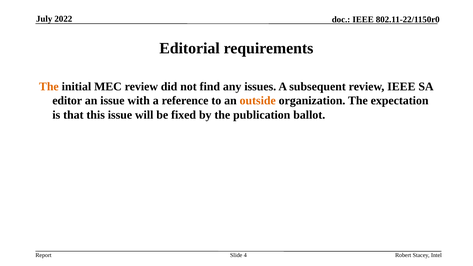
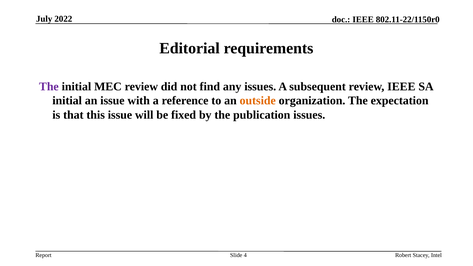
The colour: orange -> purple (49, 87)
editor: editor -> initial (67, 101)
publication ballot: ballot -> issues (309, 115)
